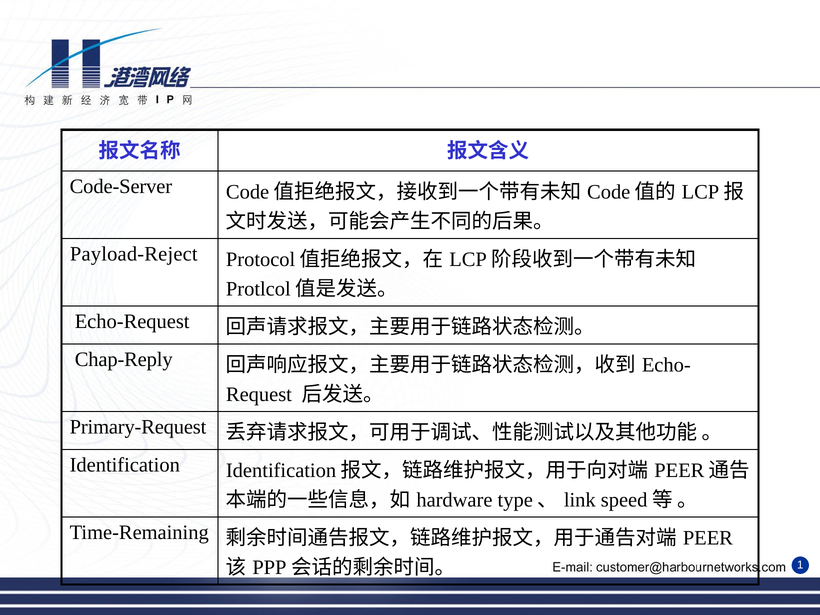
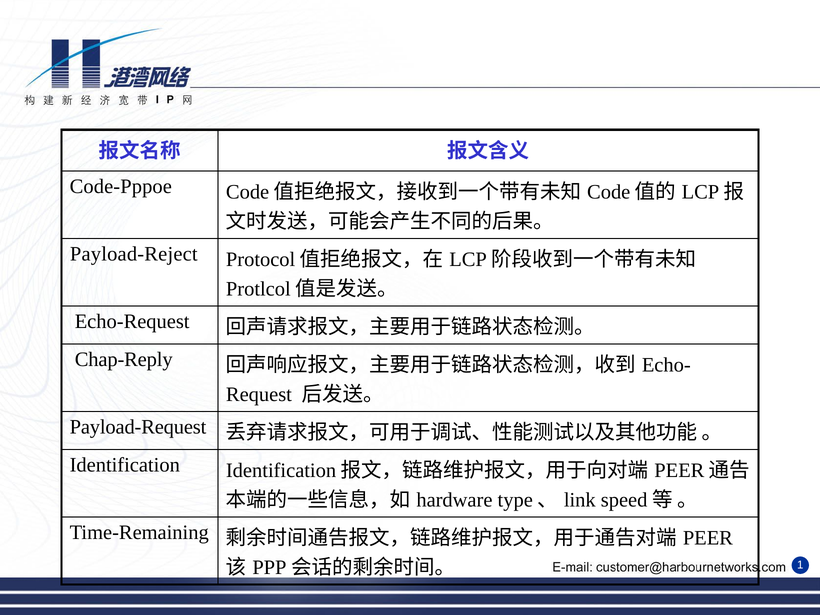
Code-Server: Code-Server -> Code-Pppoe (121, 186)
Primary-Request: Primary-Request -> Payload-Request (138, 427)
